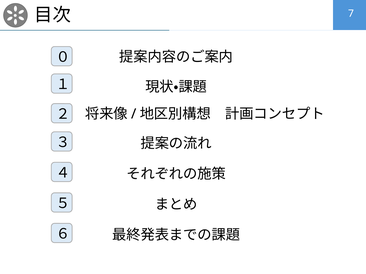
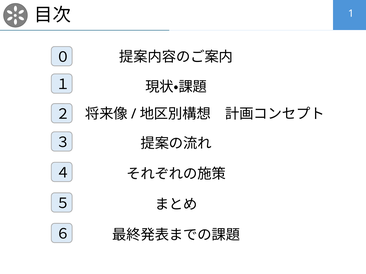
7: 7 -> 1 (351, 14)
